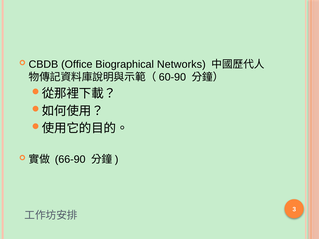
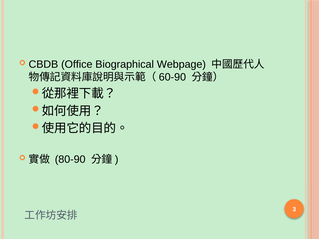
Networks: Networks -> Webpage (181, 65)
66-90: 66-90 -> 80-90 (70, 160)
